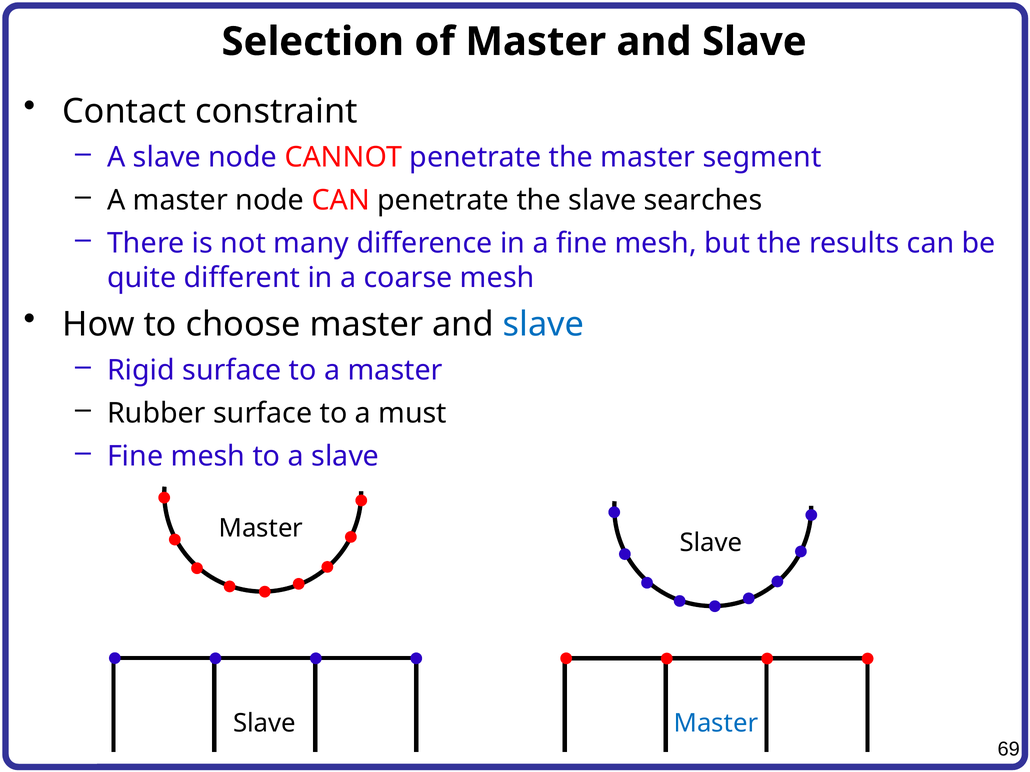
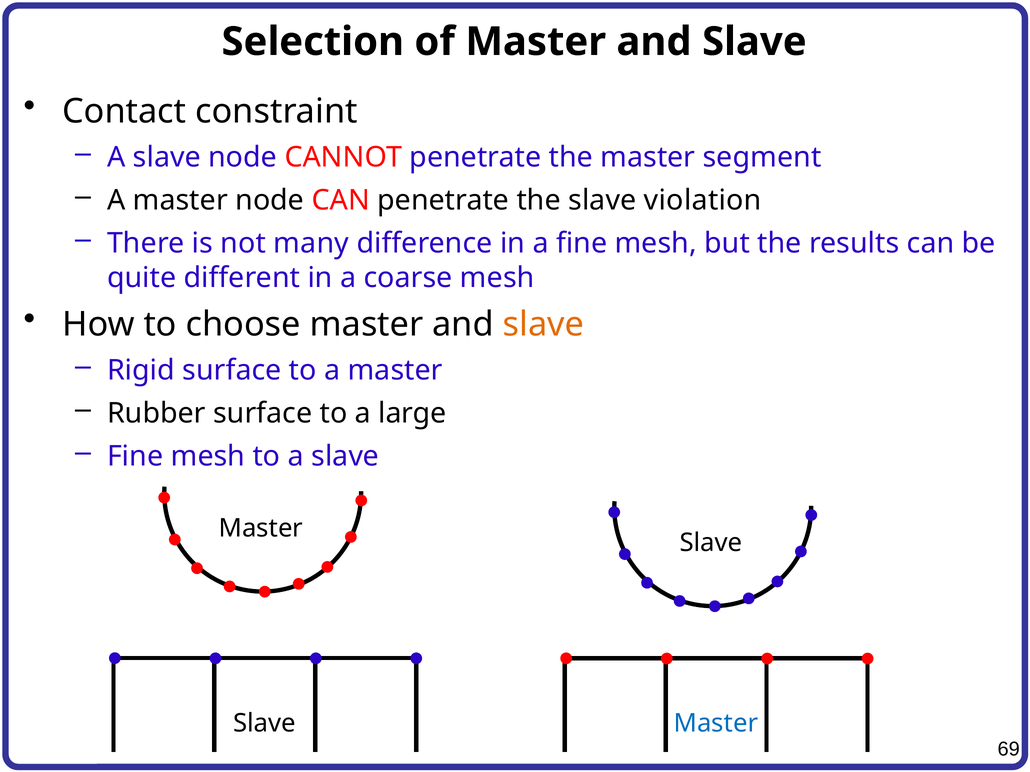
searches: searches -> violation (703, 201)
slave colour: blue -> orange (543, 325)
must: must -> large (412, 414)
